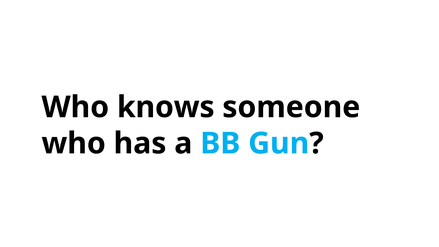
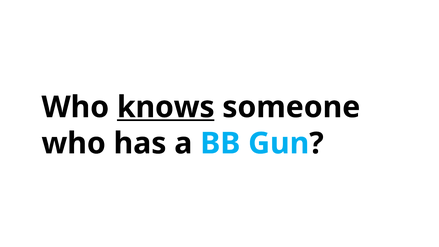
knows underline: none -> present (166, 107)
